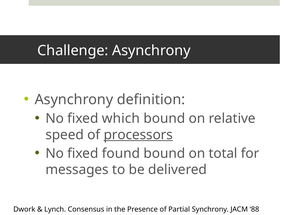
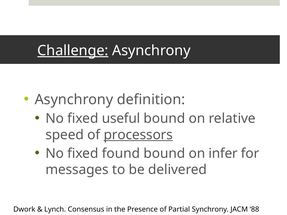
Challenge underline: none -> present (73, 51)
which: which -> useful (121, 119)
total: total -> infer (223, 154)
